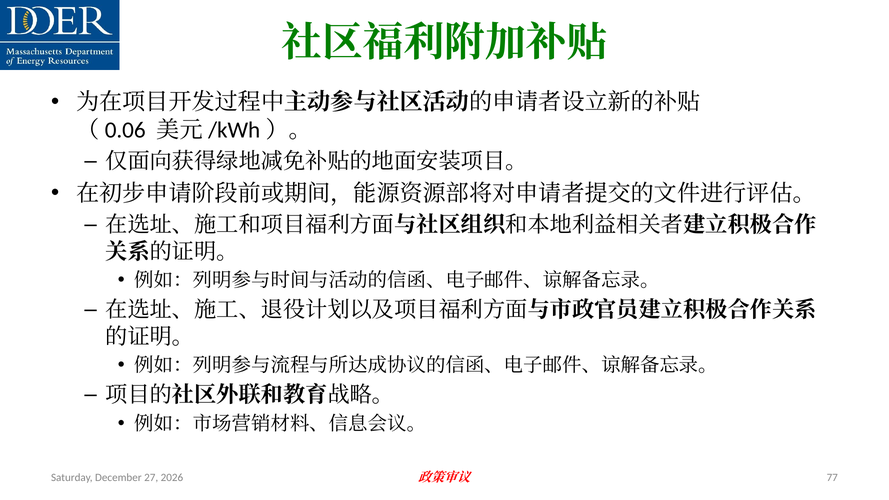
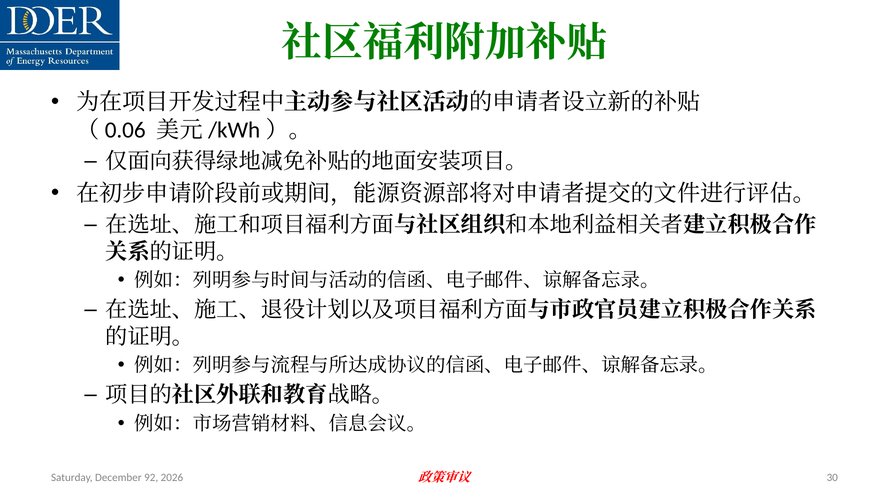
27: 27 -> 92 (151, 477)
77: 77 -> 30 (832, 477)
